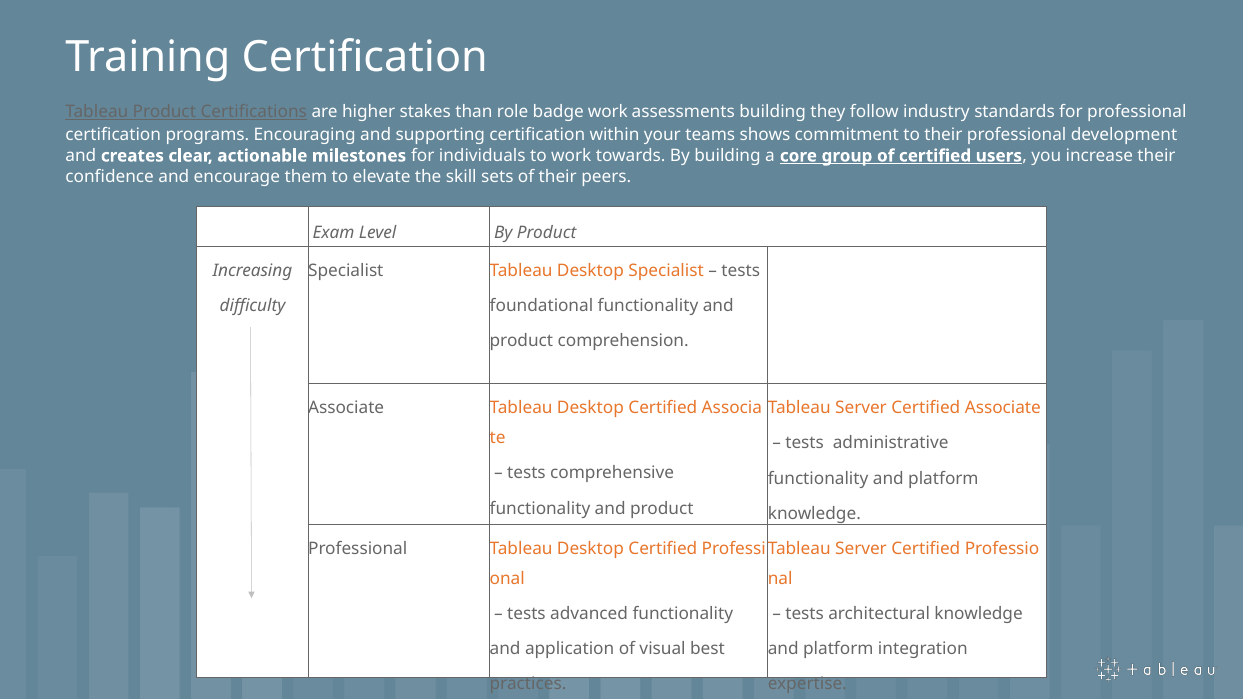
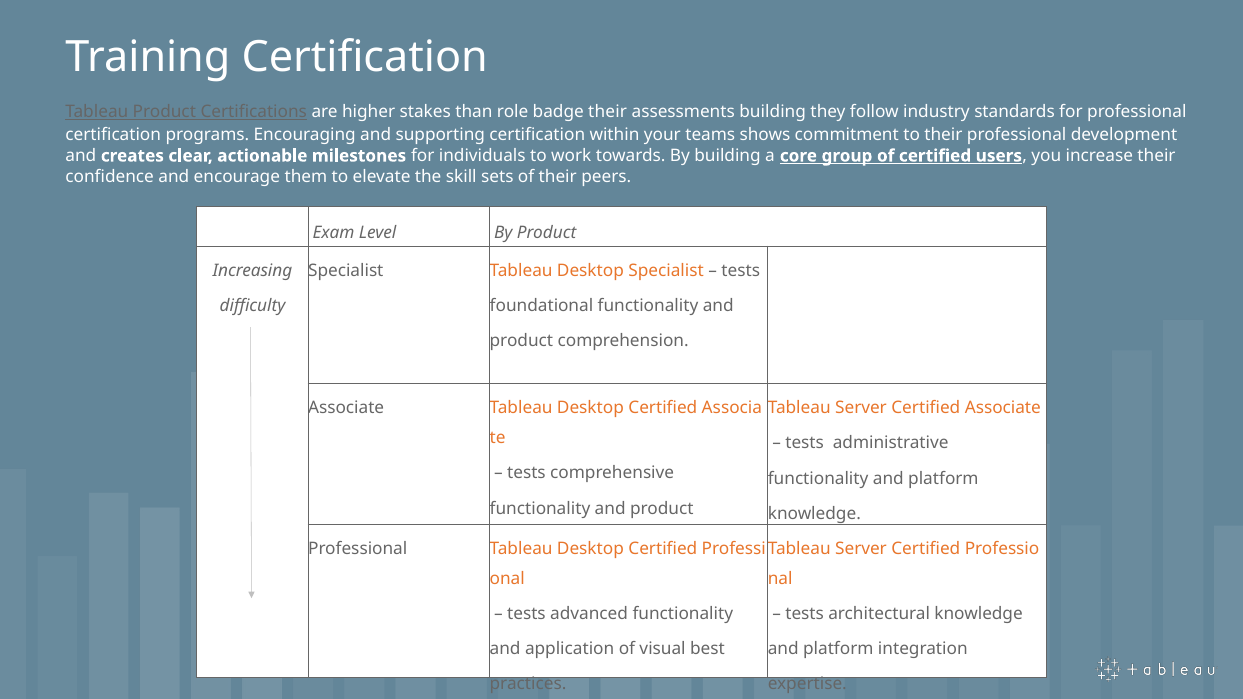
badge work: work -> their (608, 112)
